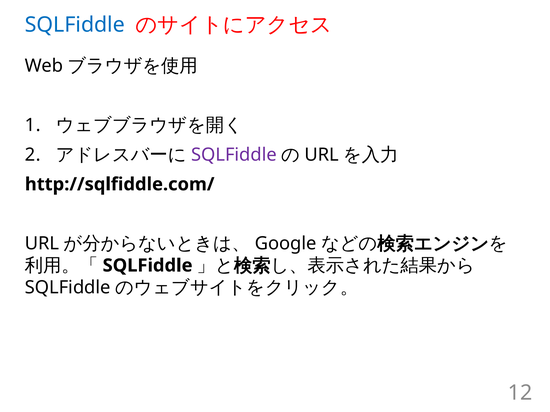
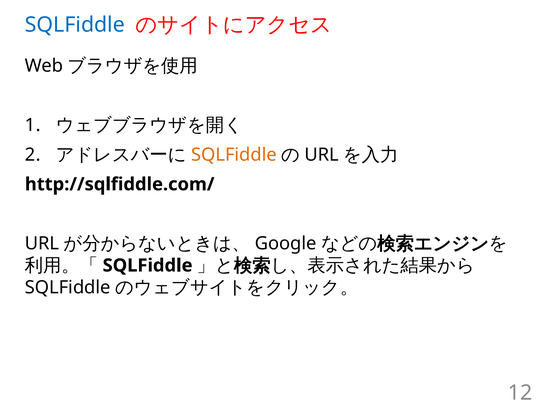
SQLFiddle colour: purple -> orange (234, 155)
